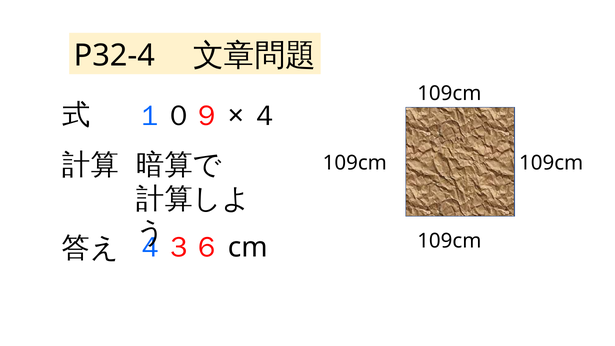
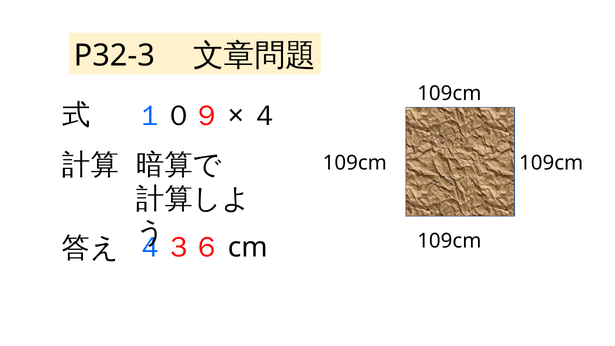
P32-4: P32-4 -> P32-3 (114, 56)
